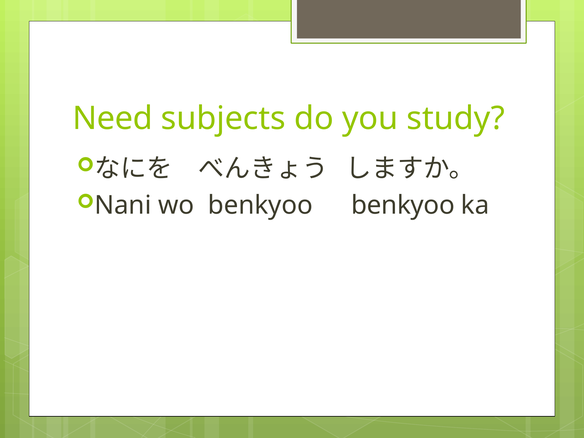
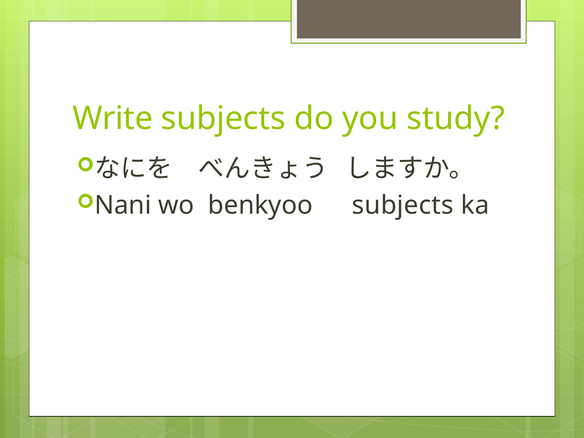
Need: Need -> Write (113, 119)
benkyoo benkyoo: benkyoo -> subjects (403, 205)
